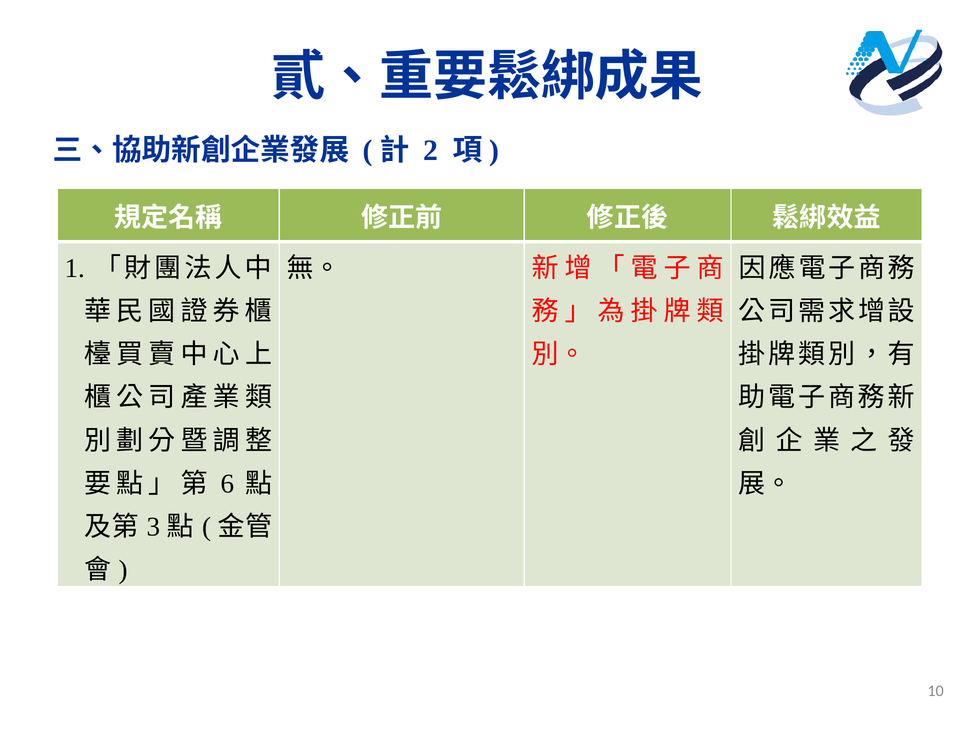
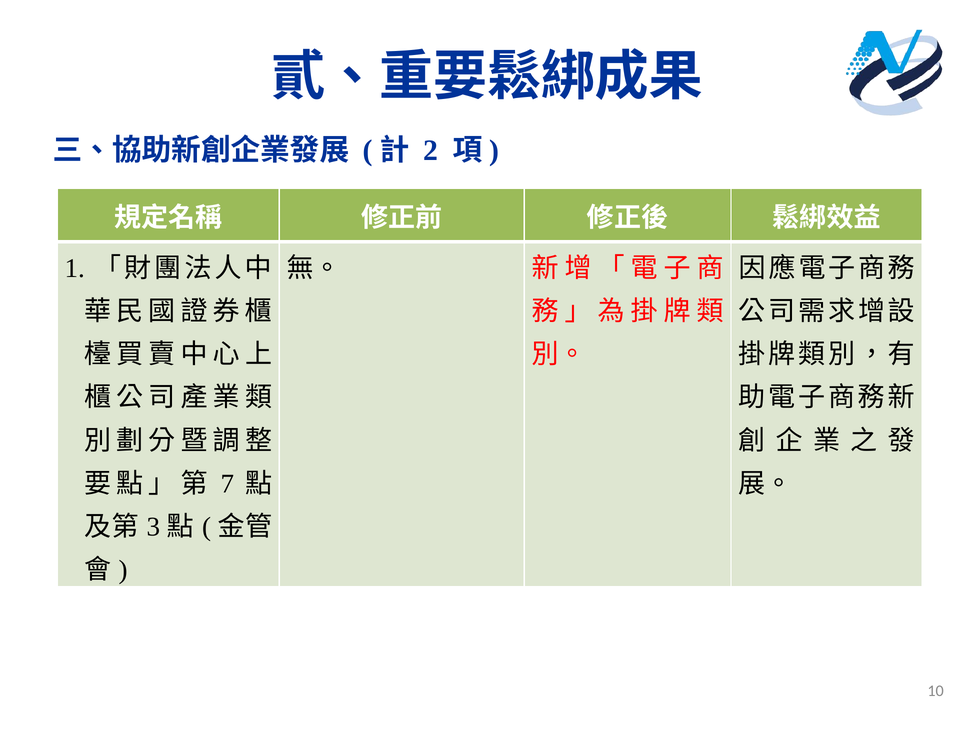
6: 6 -> 7 (227, 484)
